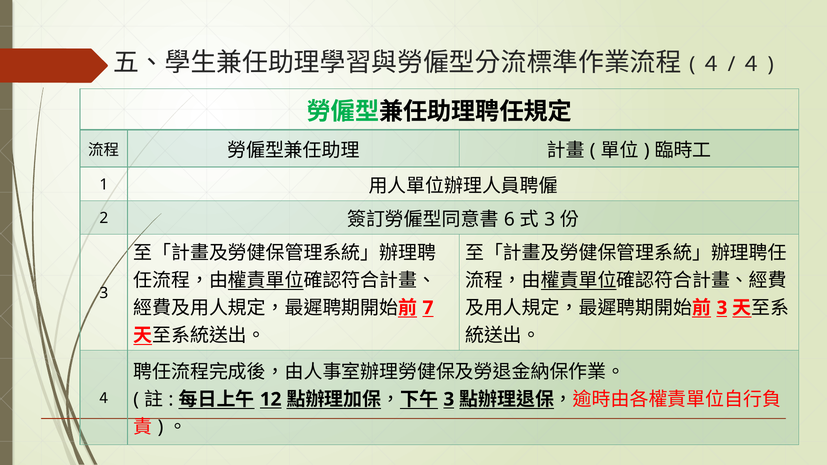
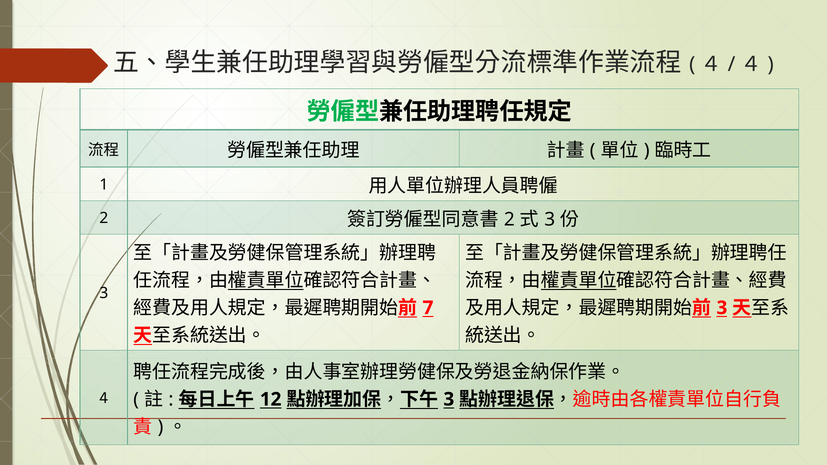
6: 6 -> 2 (509, 219)
